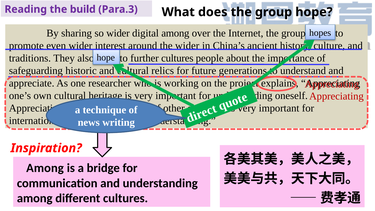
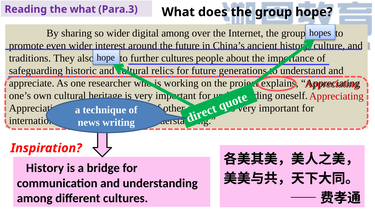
the build: build -> what (83, 9)
the wider: wider -> future (187, 46)
Among: Among -> History (45, 168)
